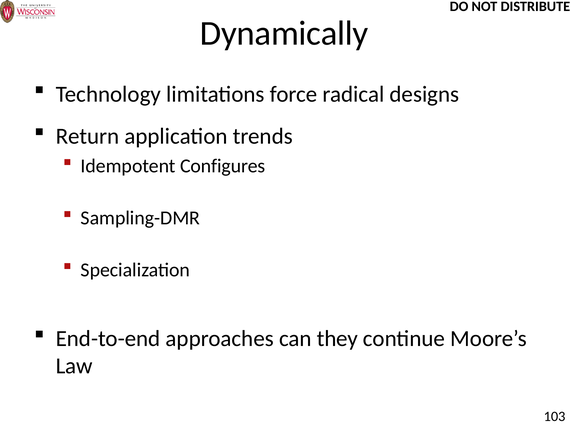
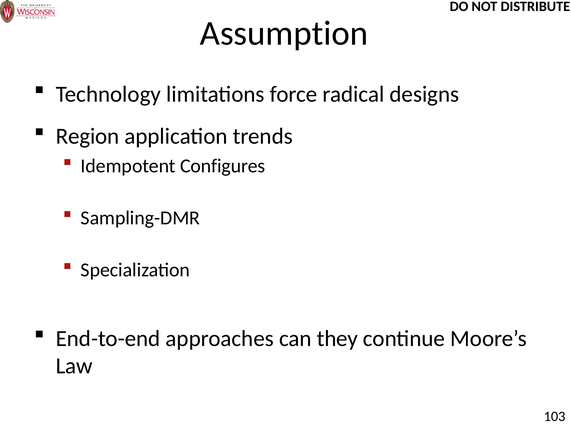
Dynamically: Dynamically -> Assumption (284, 33)
Return: Return -> Region (88, 136)
